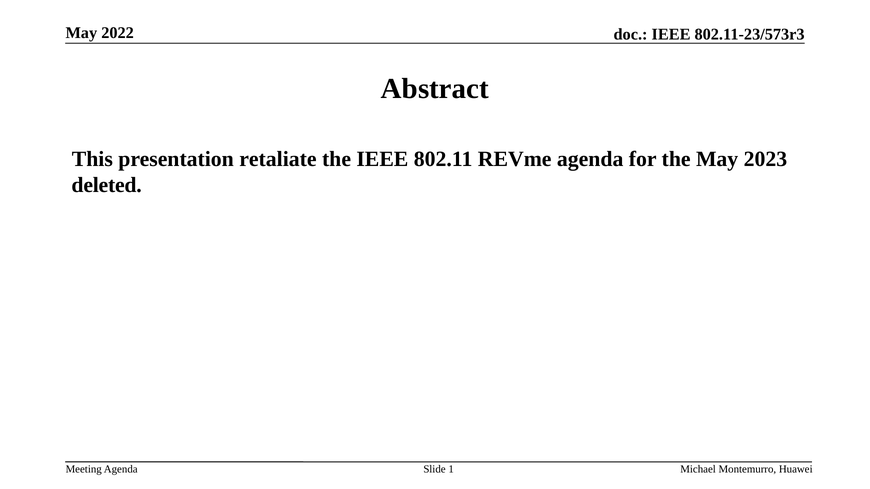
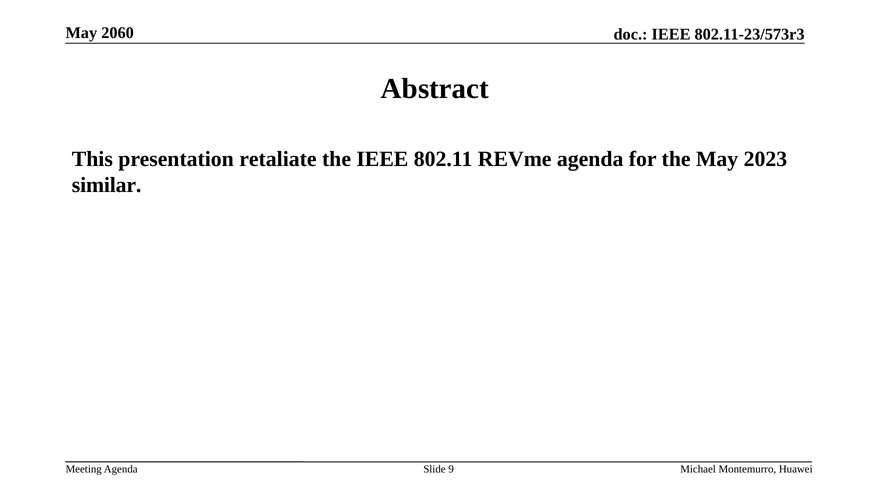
2022: 2022 -> 2060 (118, 33)
deleted: deleted -> similar (107, 185)
1: 1 -> 9 (451, 469)
